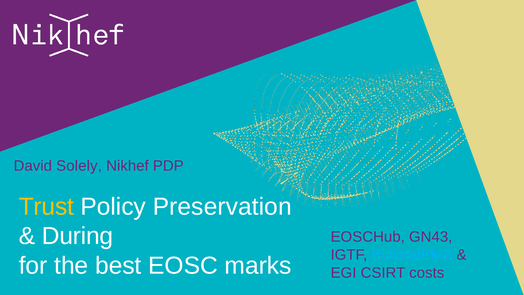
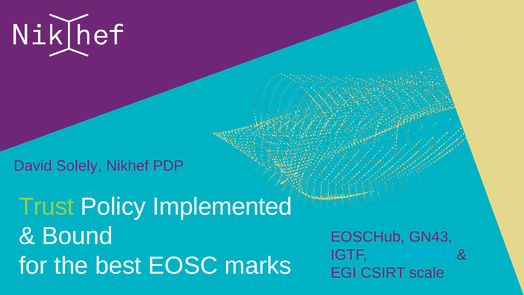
Trust colour: yellow -> light green (46, 206)
Preservation: Preservation -> Implemented (222, 206)
During: During -> Bound (77, 236)
costs: costs -> scale (427, 273)
